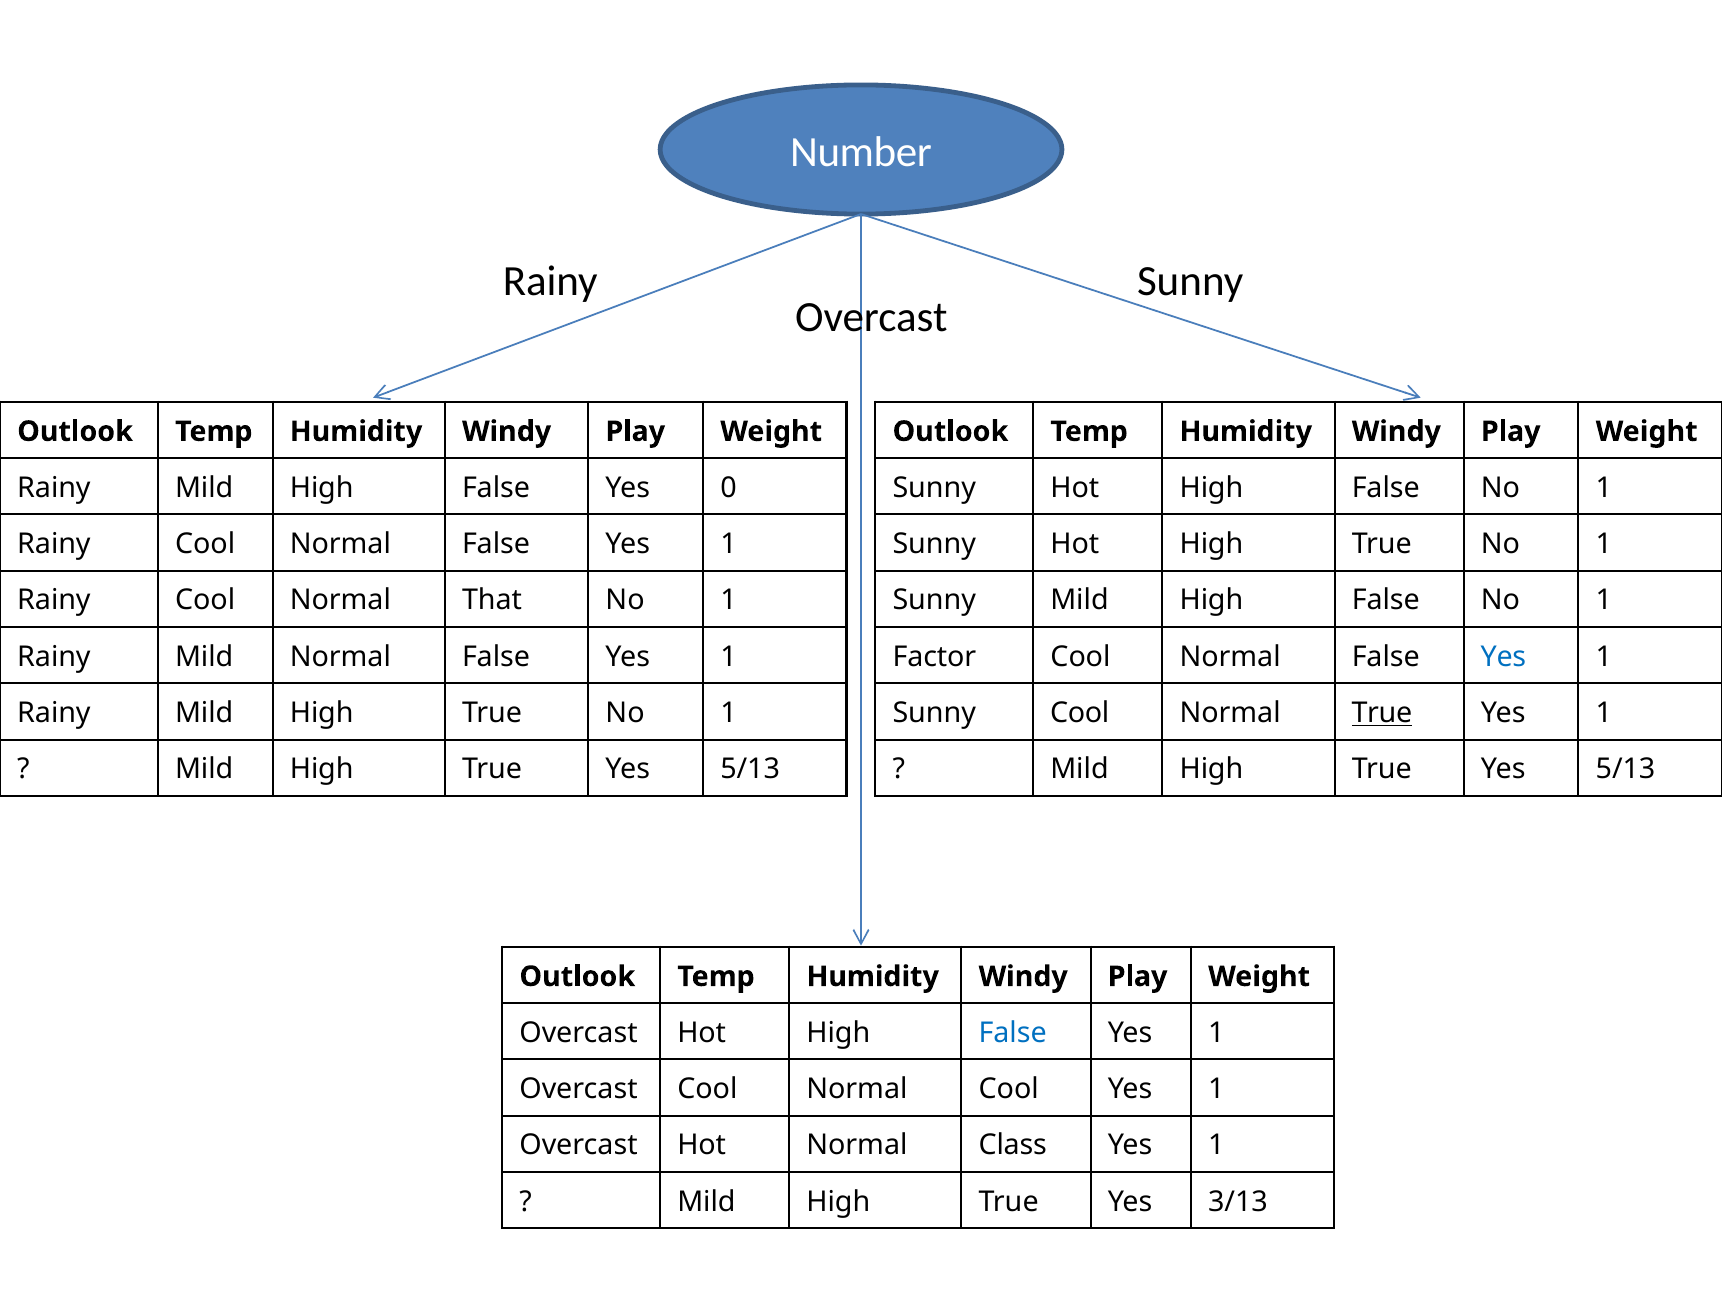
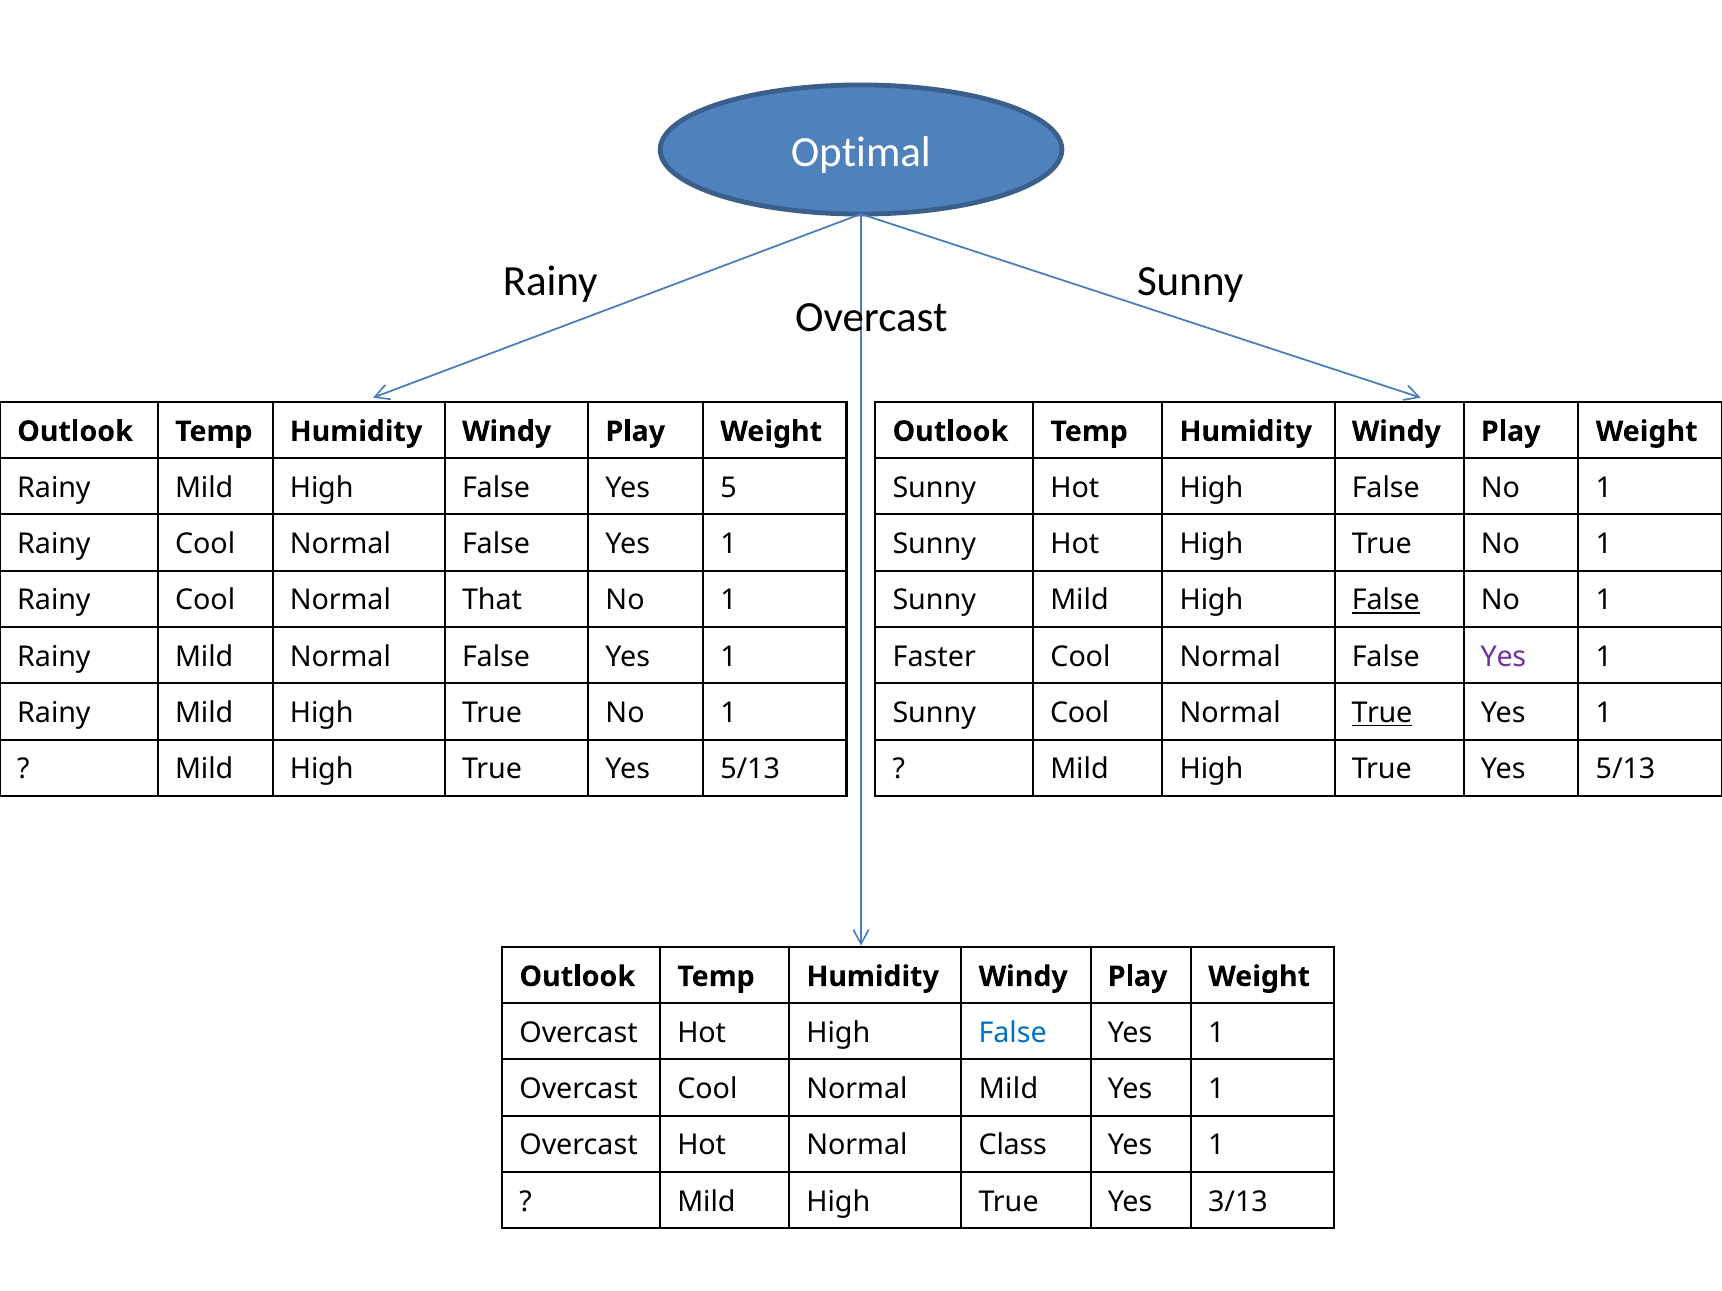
Number: Number -> Optimal (861, 153)
0: 0 -> 5 (728, 488)
False underline: none -> present (1386, 601)
Factor: Factor -> Faster (934, 657)
Yes colour: blue -> purple (1503, 657)
Normal Cool: Cool -> Mild (1009, 1090)
